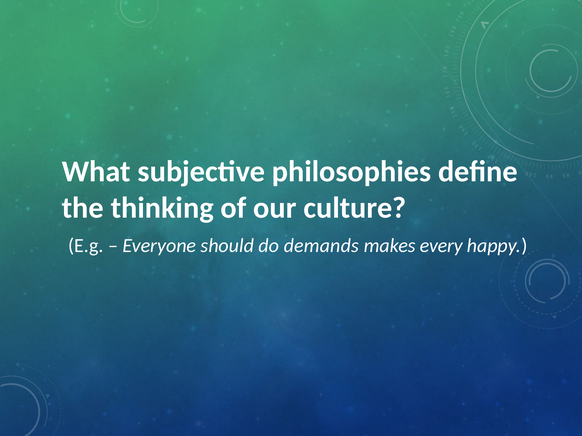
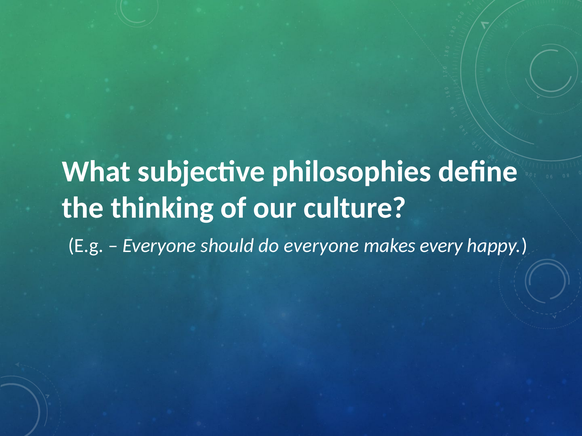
do demands: demands -> everyone (321, 246)
